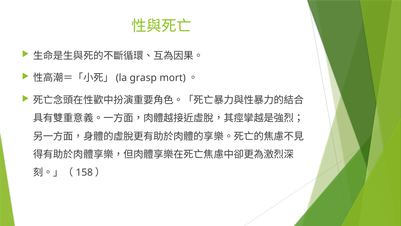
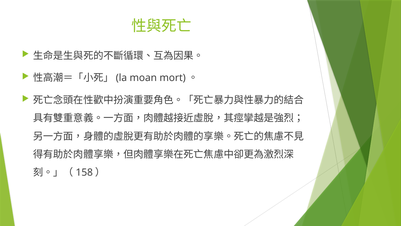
grasp: grasp -> moan (143, 78)
